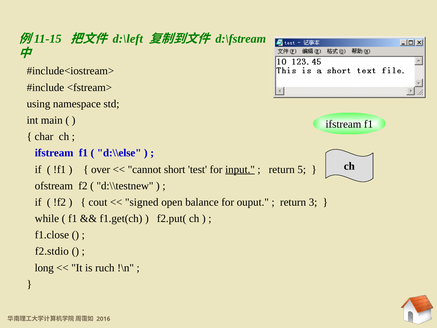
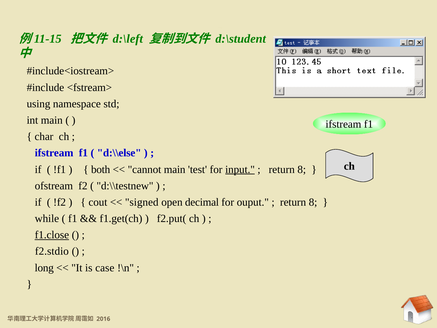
d:\fstream: d:\fstream -> d:\student (241, 39)
over: over -> both (101, 169)
cannot short: short -> main (175, 169)
5: 5 -> 8 (302, 169)
balance: balance -> decimal (202, 202)
3: 3 -> 8 (313, 202)
f1.close underline: none -> present (52, 235)
ruch: ruch -> case (105, 268)
